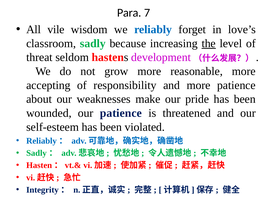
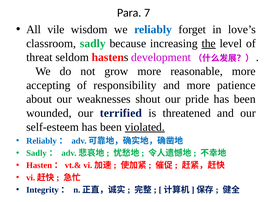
make: make -> shout (148, 99)
our patience: patience -> terrified (121, 113)
violated underline: none -> present (145, 127)
